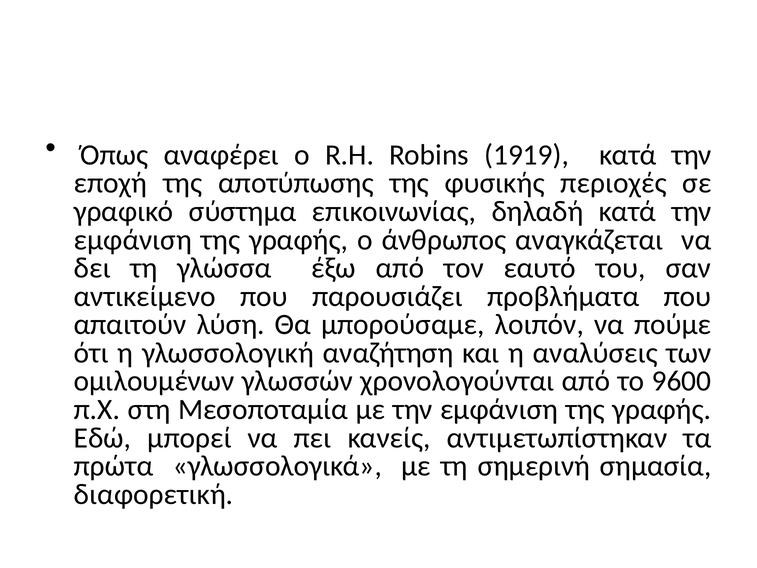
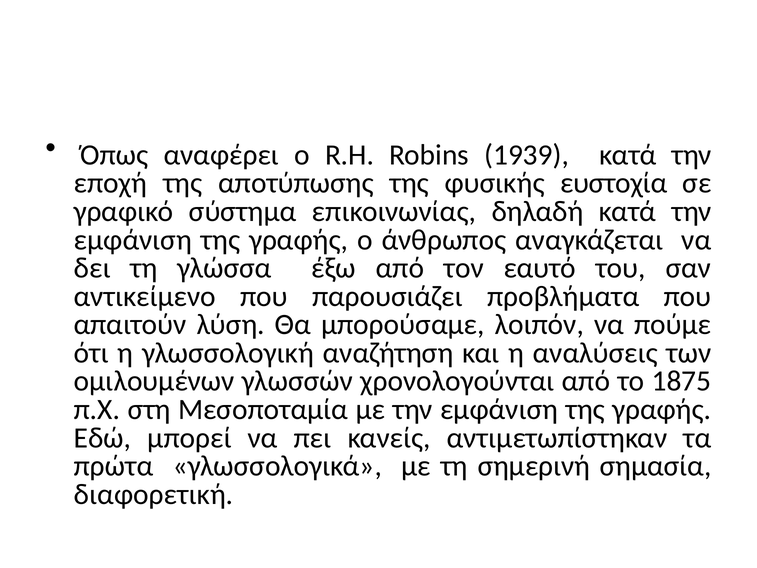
1919: 1919 -> 1939 (527, 155)
περιοχές: περιοχές -> ευστοχία (614, 183)
9600: 9600 -> 1875 (681, 381)
